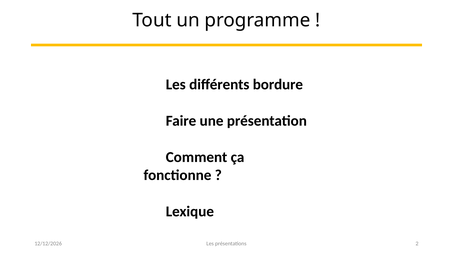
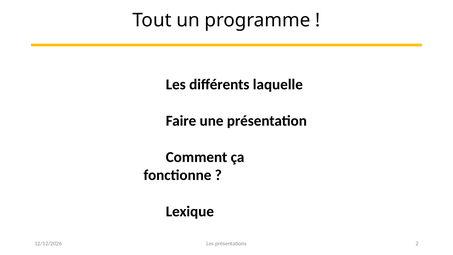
bordure: bordure -> laquelle (278, 85)
